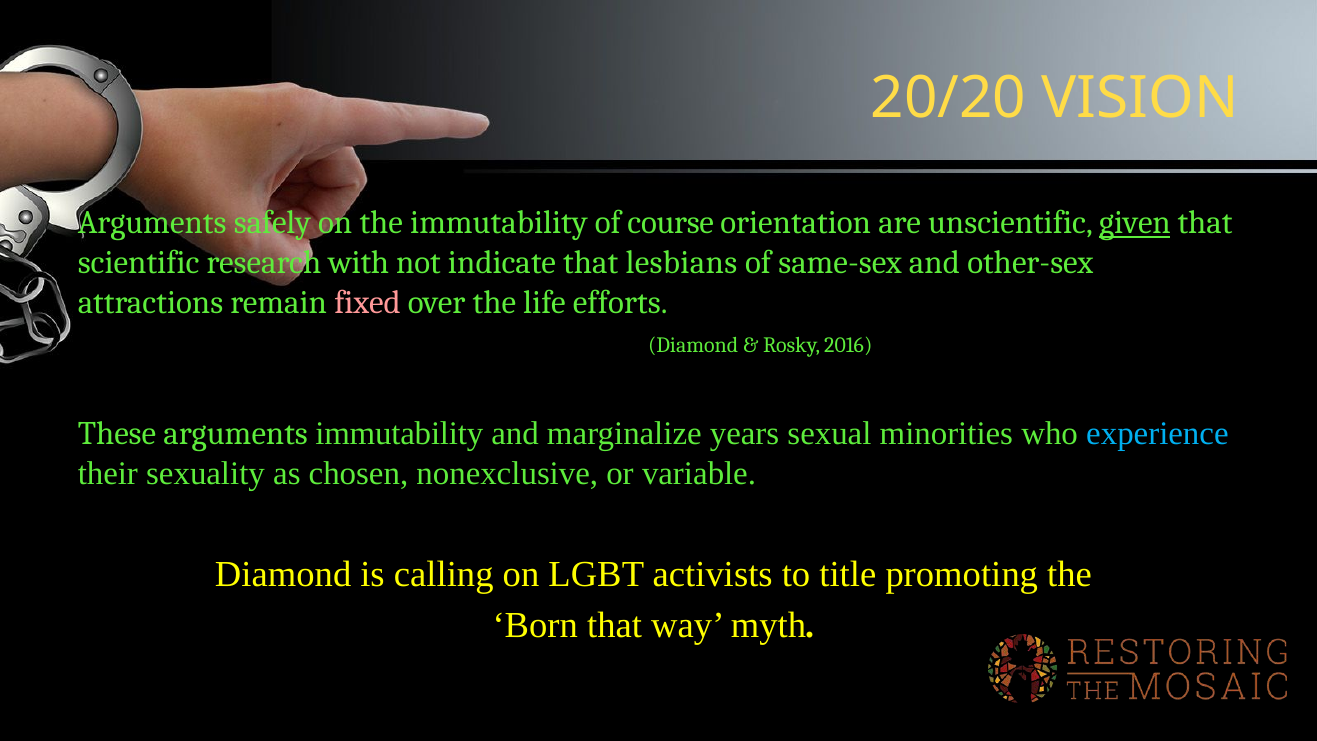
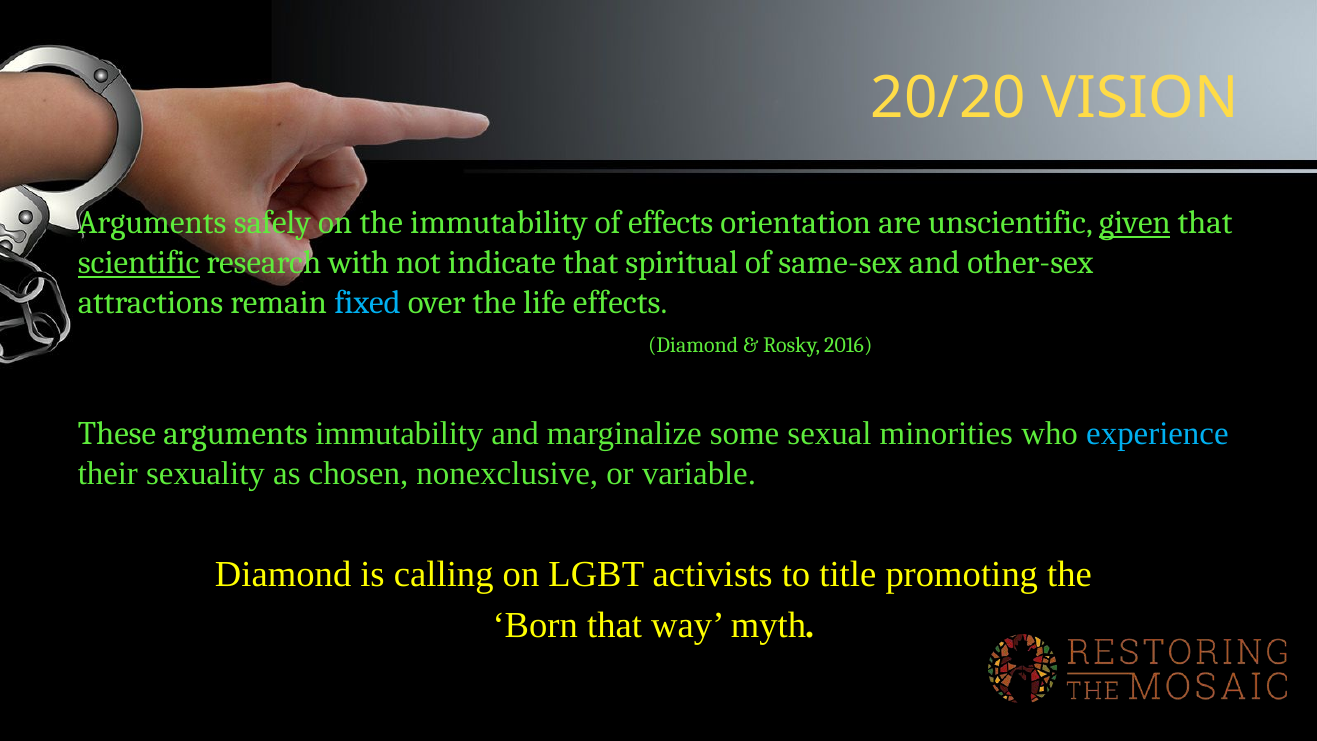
of course: course -> effects (671, 223)
scientific underline: none -> present (139, 263)
lesbians: lesbians -> spiritual (682, 263)
fixed colour: pink -> light blue (368, 302)
life efforts: efforts -> effects (620, 302)
years: years -> some (745, 434)
